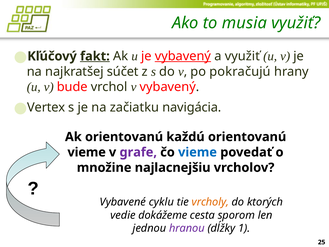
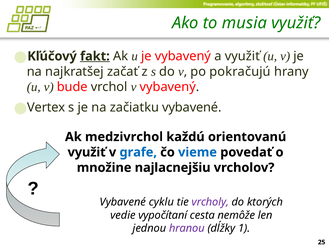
vybavený underline: present -> none (183, 56)
súčet: súčet -> začať (123, 72)
začiatku navigácia: navigácia -> vybavené (192, 107)
Ak orientovanú: orientovanú -> medzivrchol (124, 137)
vieme: vieme -> využiť (87, 152)
grafe colour: purple -> blue (138, 152)
vrcholy colour: orange -> purple (210, 202)
dokážeme: dokážeme -> vypočítaní (163, 215)
sporom: sporom -> nemôže (236, 215)
